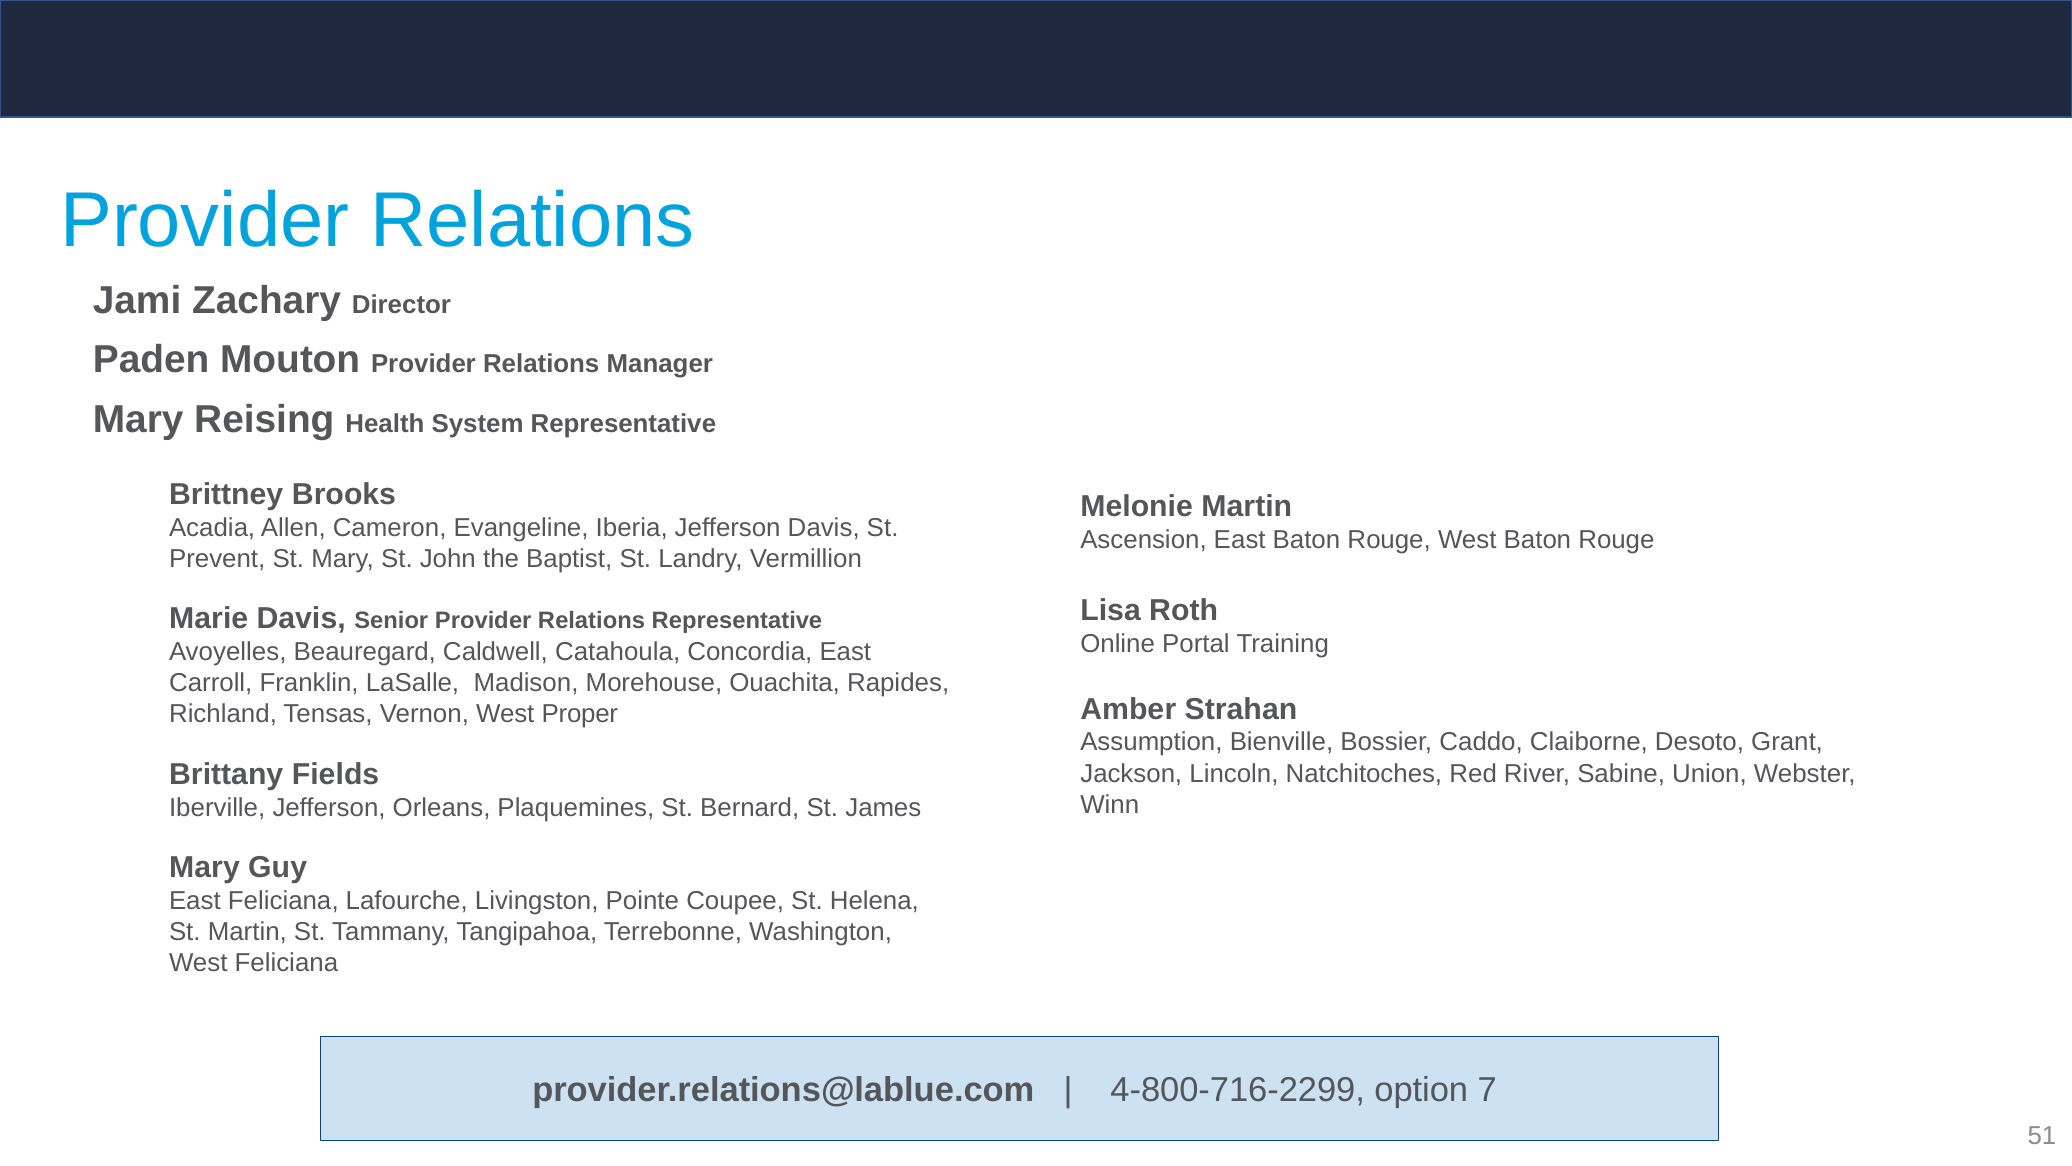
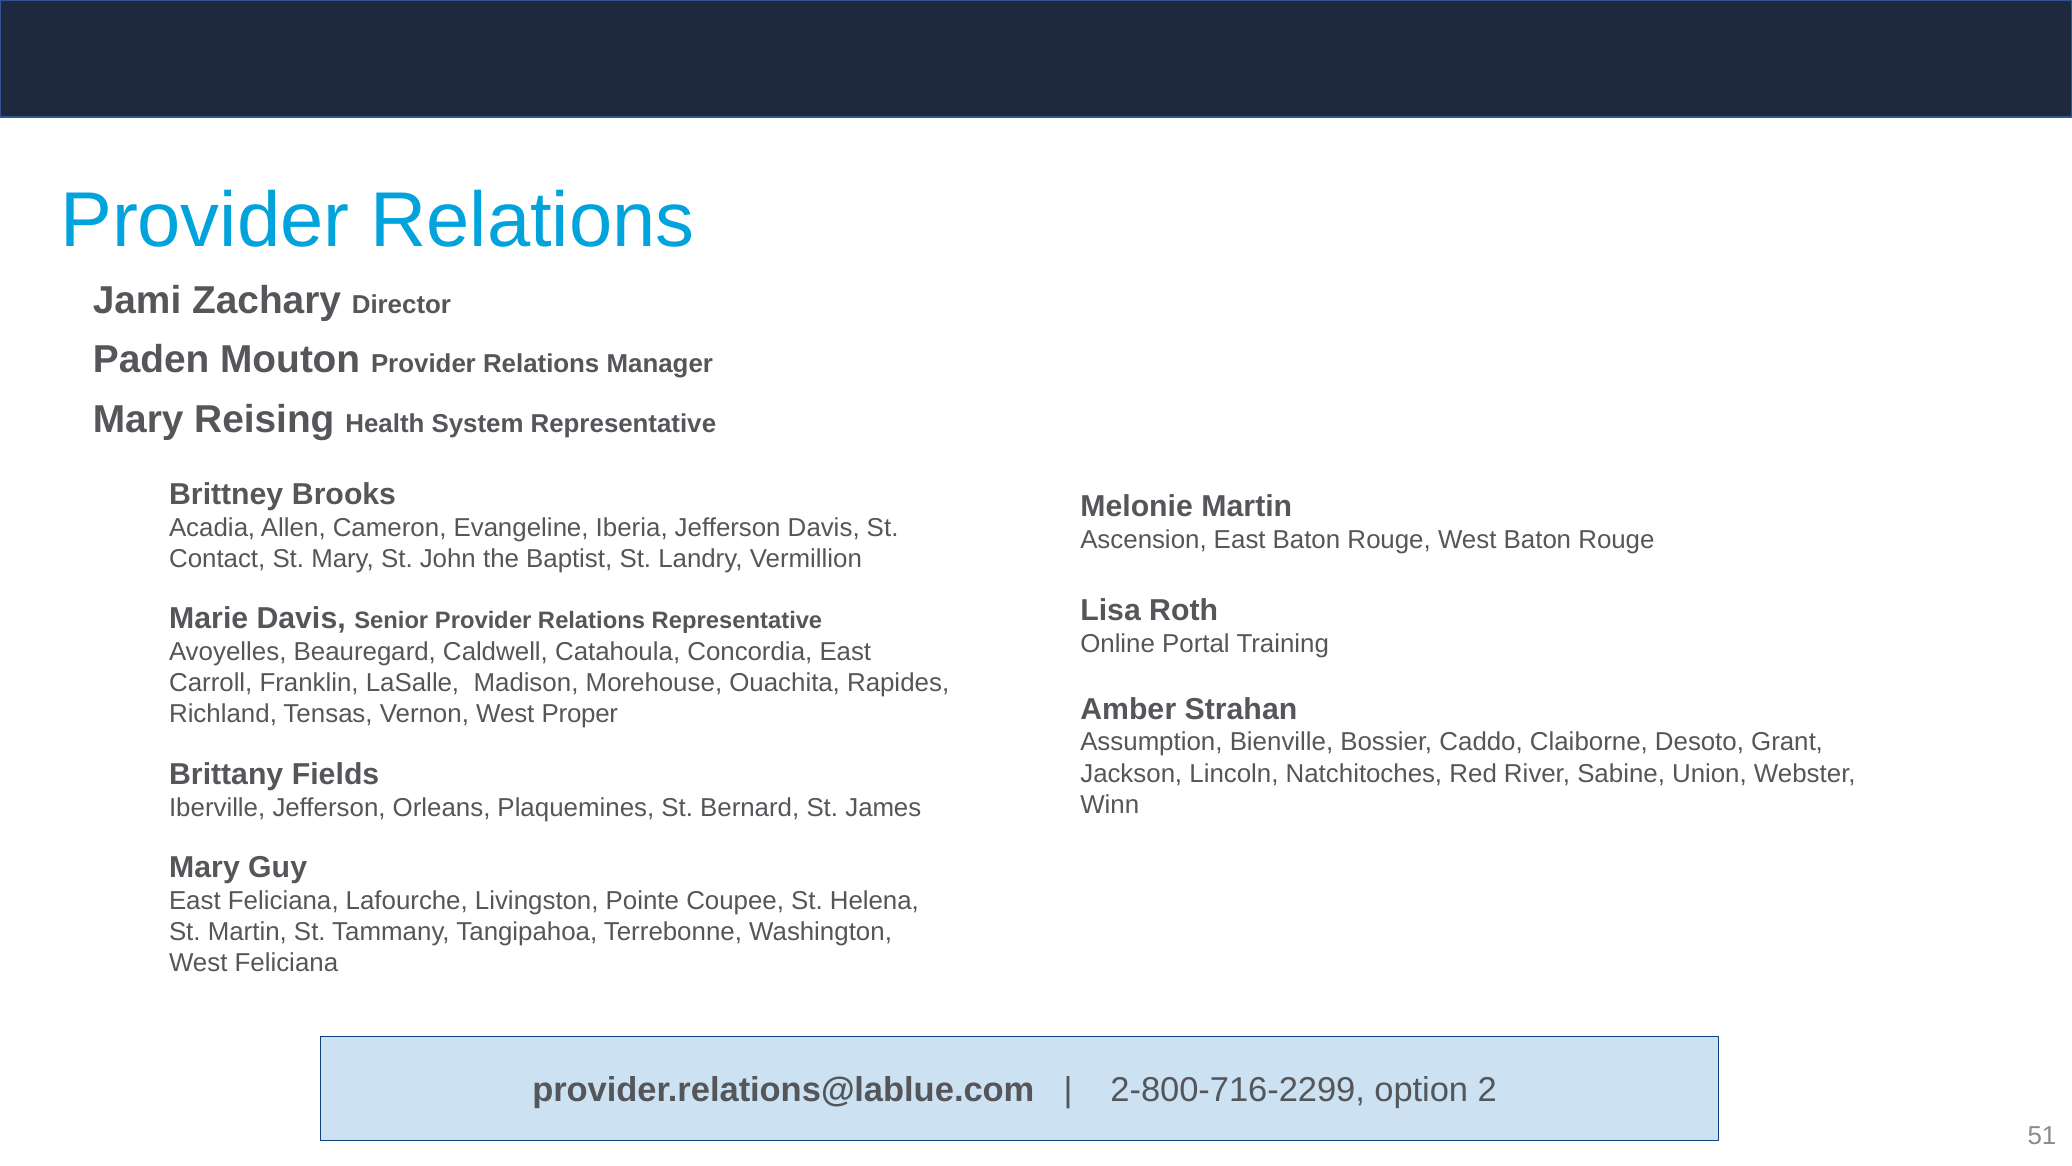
Prevent: Prevent -> Contact (217, 559)
4-800-716-2299: 4-800-716-2299 -> 2-800-716-2299 (1238, 1090)
7: 7 -> 2 (1487, 1090)
